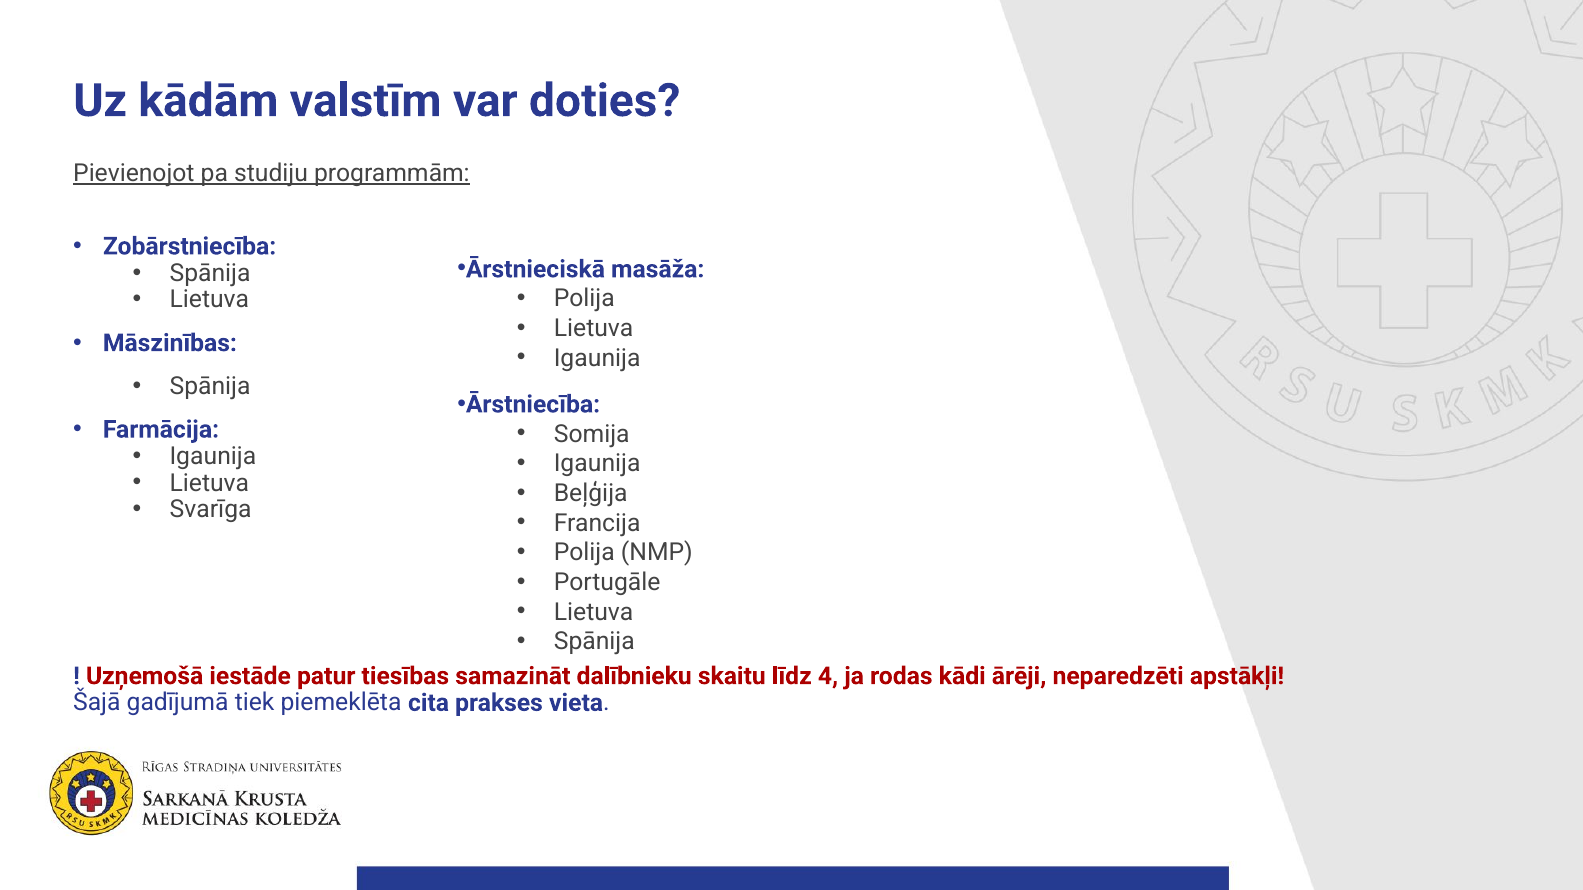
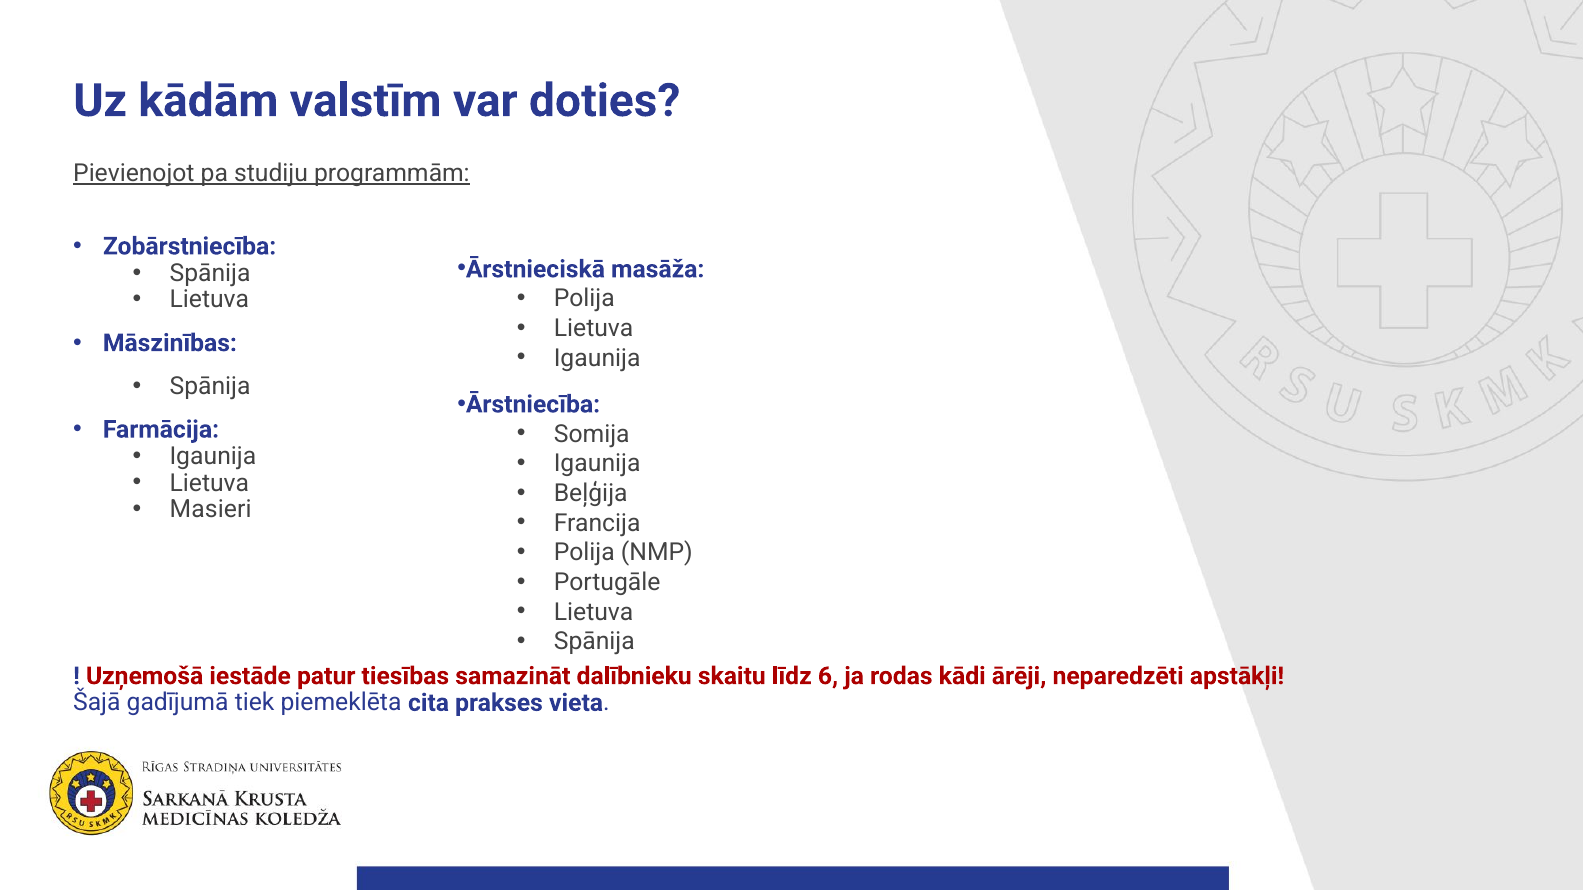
Svarīga: Svarīga -> Masieri (211, 510)
4: 4 -> 6 (828, 676)
